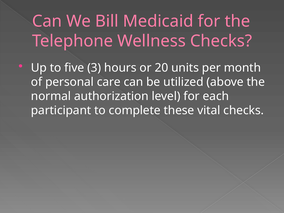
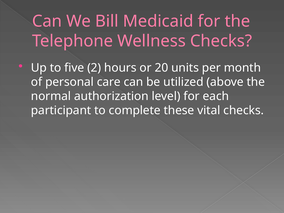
3: 3 -> 2 (94, 68)
